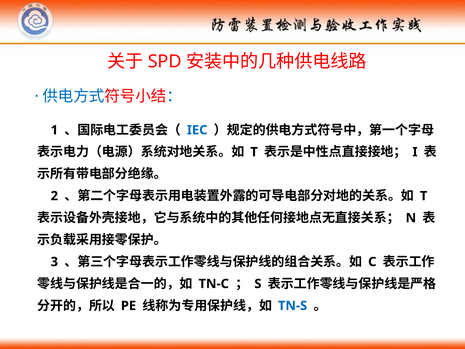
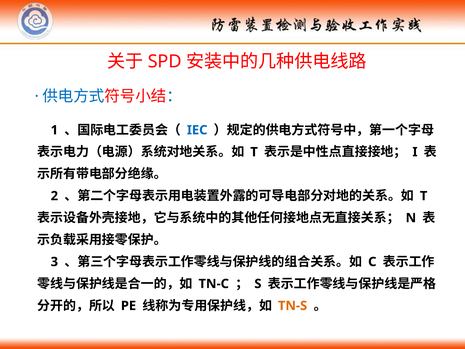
TN-S colour: blue -> orange (293, 306)
